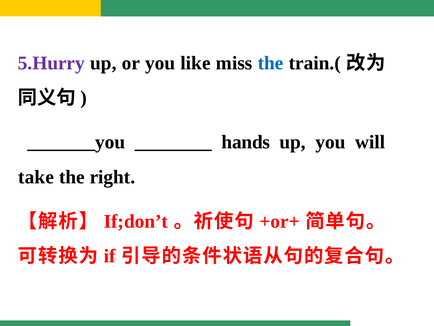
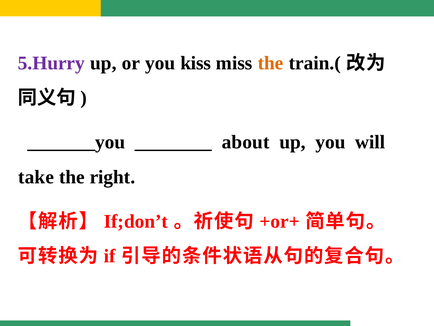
like: like -> kiss (196, 63)
the colour: blue -> orange (271, 63)
hands: hands -> about (246, 142)
